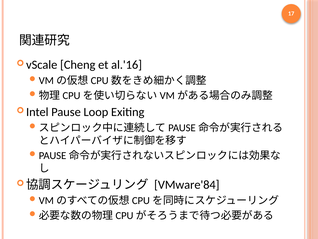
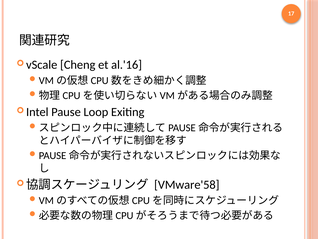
VMware'84: VMware'84 -> VMware'58 (187, 184)
